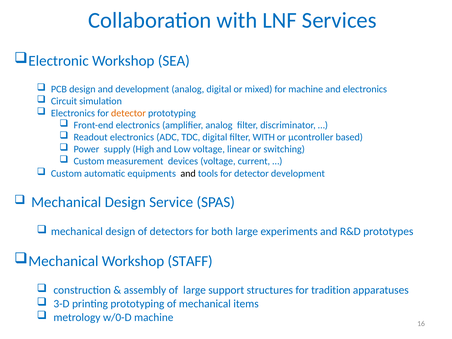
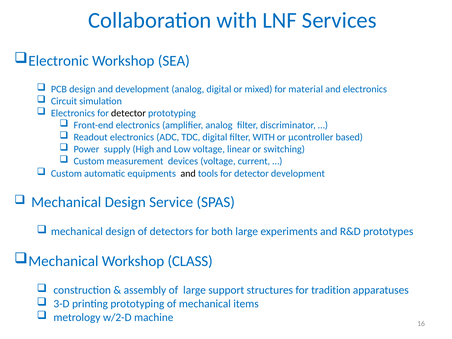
for machine: machine -> material (306, 89)
detector colour: orange -> black (128, 113)
STAFF: STAFF -> CLASS (190, 261)
w/0-D: w/0-D -> w/2-D (117, 317)
